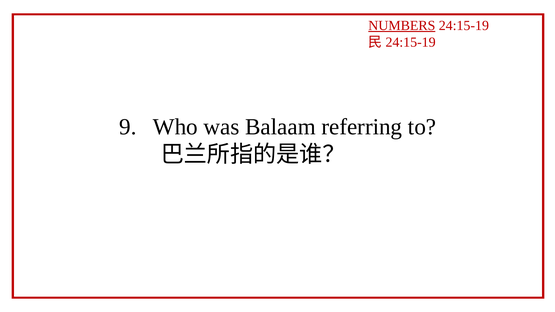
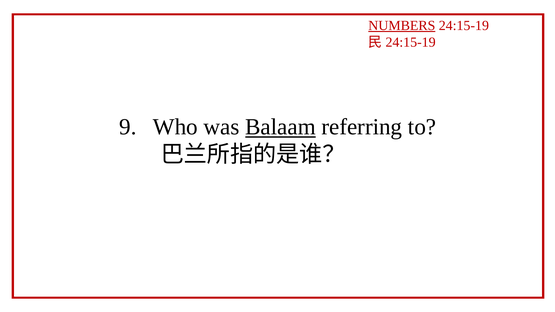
Balaam underline: none -> present (280, 127)
